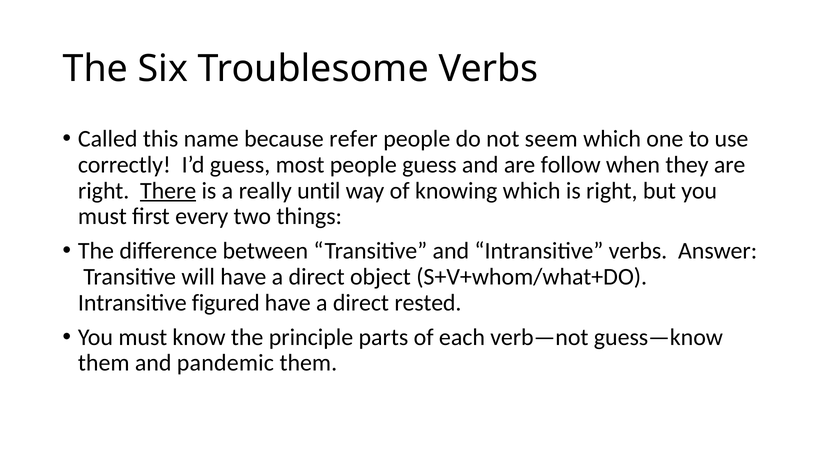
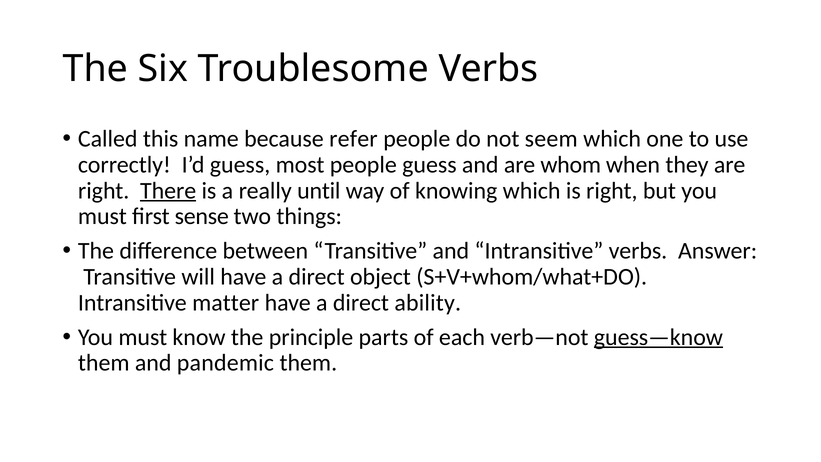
follow: follow -> whom (571, 165)
every: every -> sense (202, 216)
figured: figured -> matter (226, 303)
rested: rested -> ability (428, 303)
guess—know underline: none -> present (658, 337)
